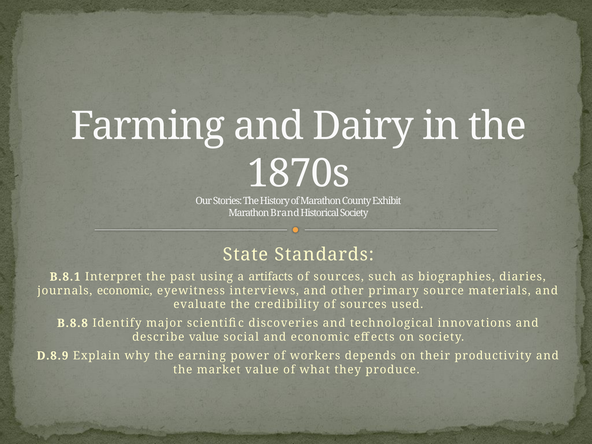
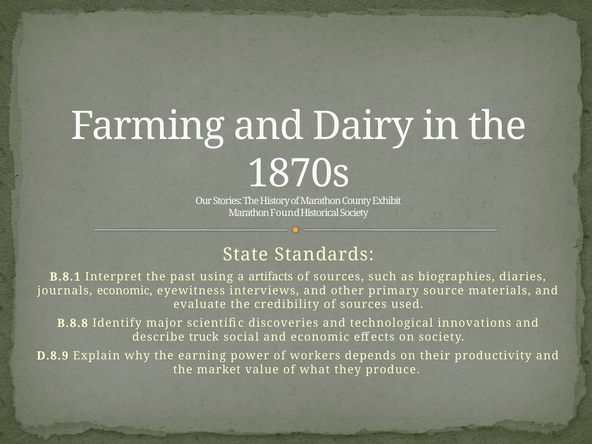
Brand: Brand -> Found (285, 213)
describe value: value -> truck (204, 337)
